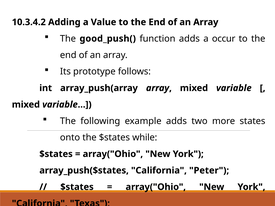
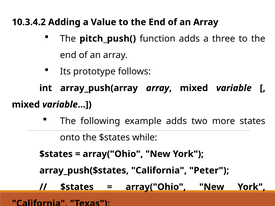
good_push(: good_push( -> pitch_push( (108, 39)
occur: occur -> three (224, 39)
